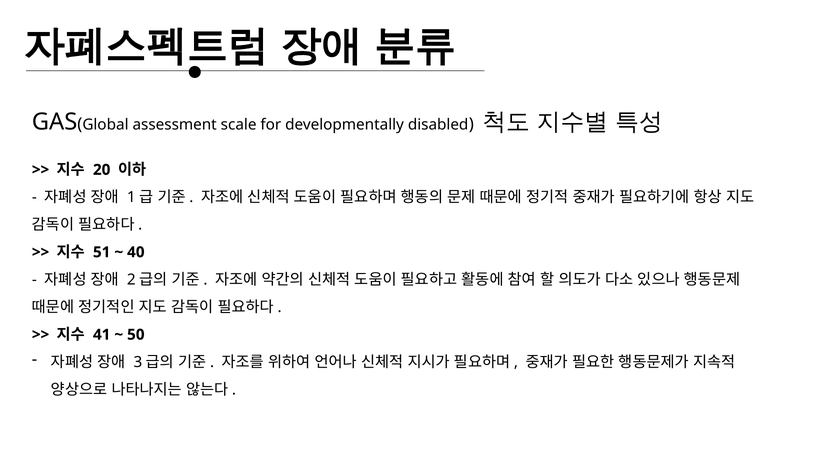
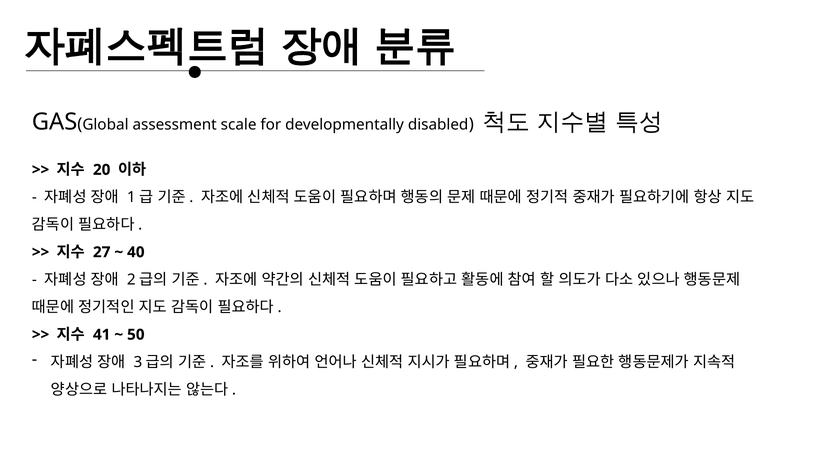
51: 51 -> 27 (102, 252)
